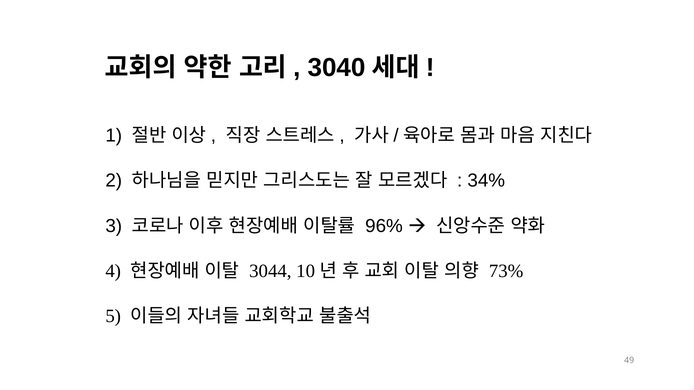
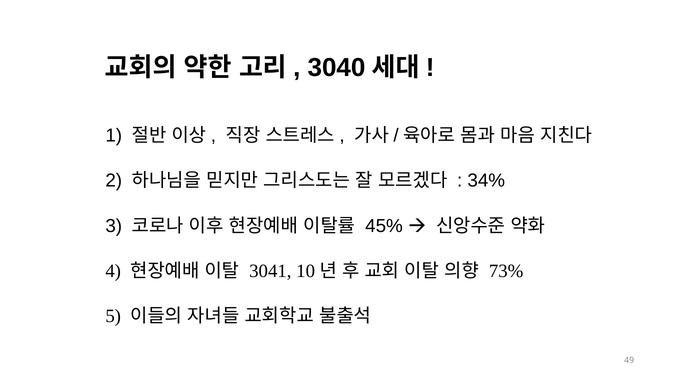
96%: 96% -> 45% (384, 226)
3044: 3044 -> 3041 (270, 271)
